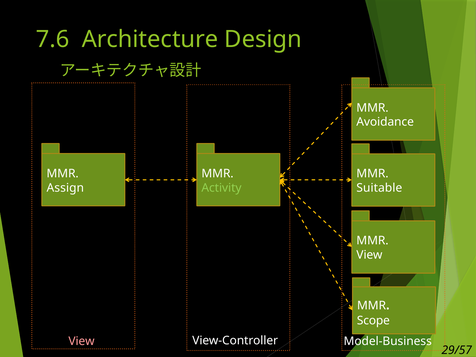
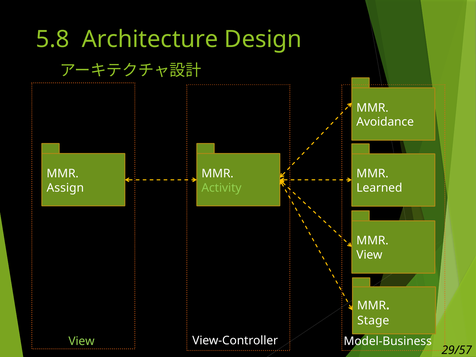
7.6: 7.6 -> 5.8 (53, 39)
Suitable: Suitable -> Learned (379, 188)
Scope: Scope -> Stage (373, 321)
View colour: pink -> light green (82, 341)
